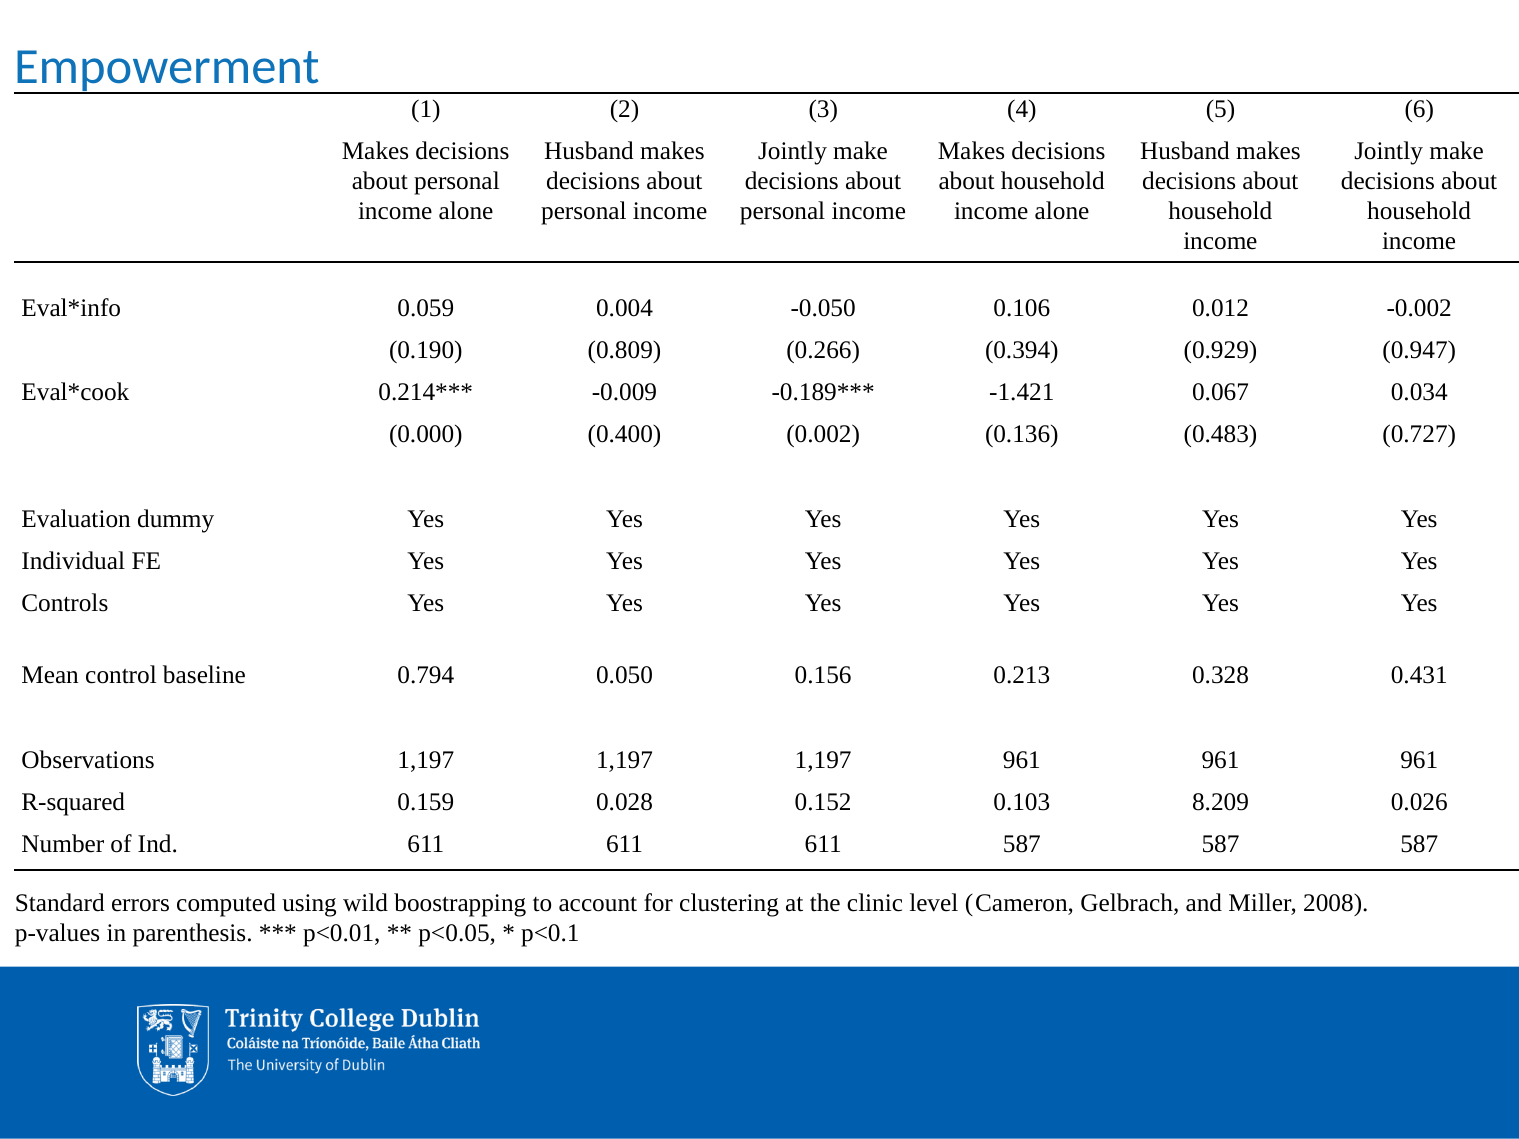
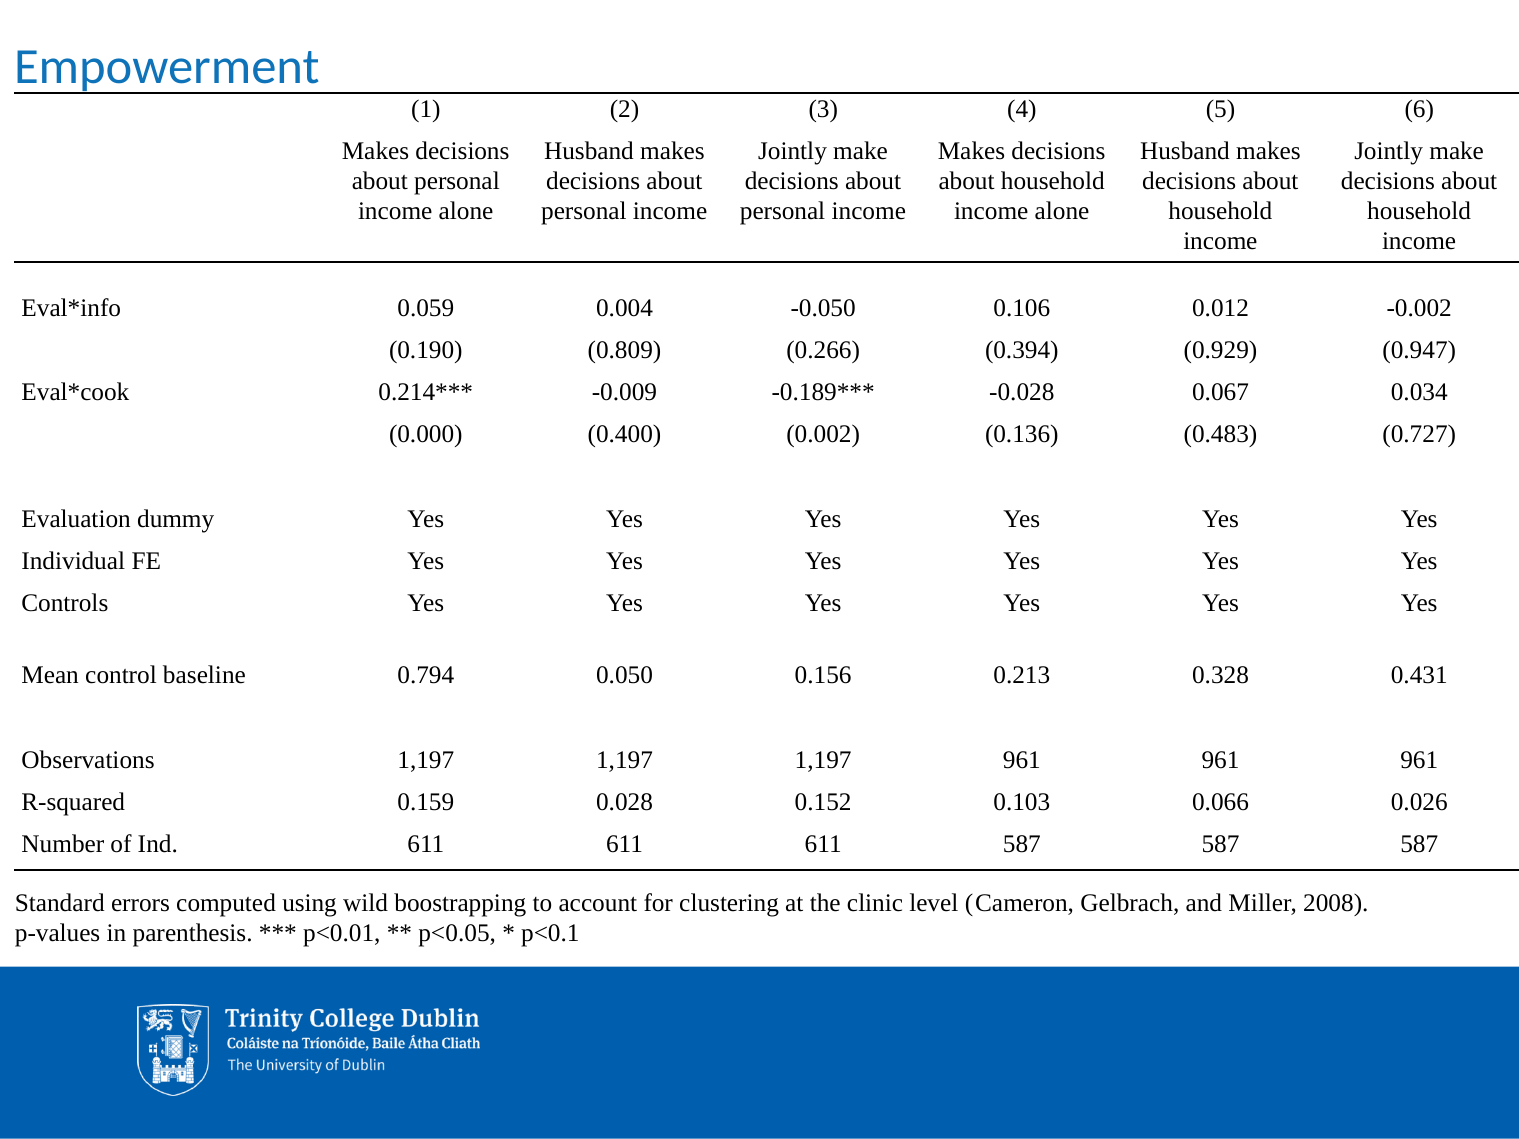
-1.421: -1.421 -> -0.028 (1022, 392)
8.209: 8.209 -> 0.066 (1220, 802)
